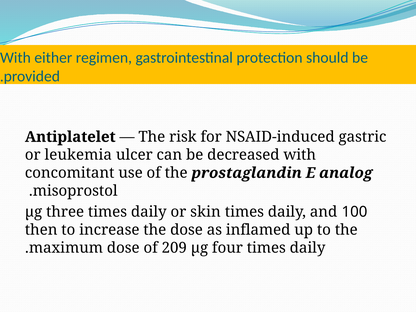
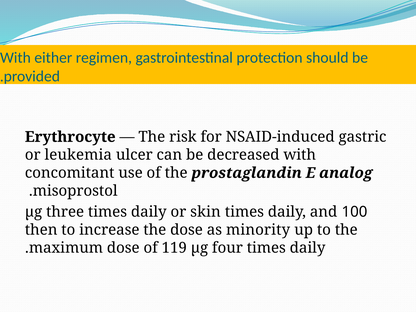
Antiplatelet: Antiplatelet -> Erythrocyte (70, 137)
inflamed: inflamed -> minority (258, 230)
209: 209 -> 119 (174, 248)
